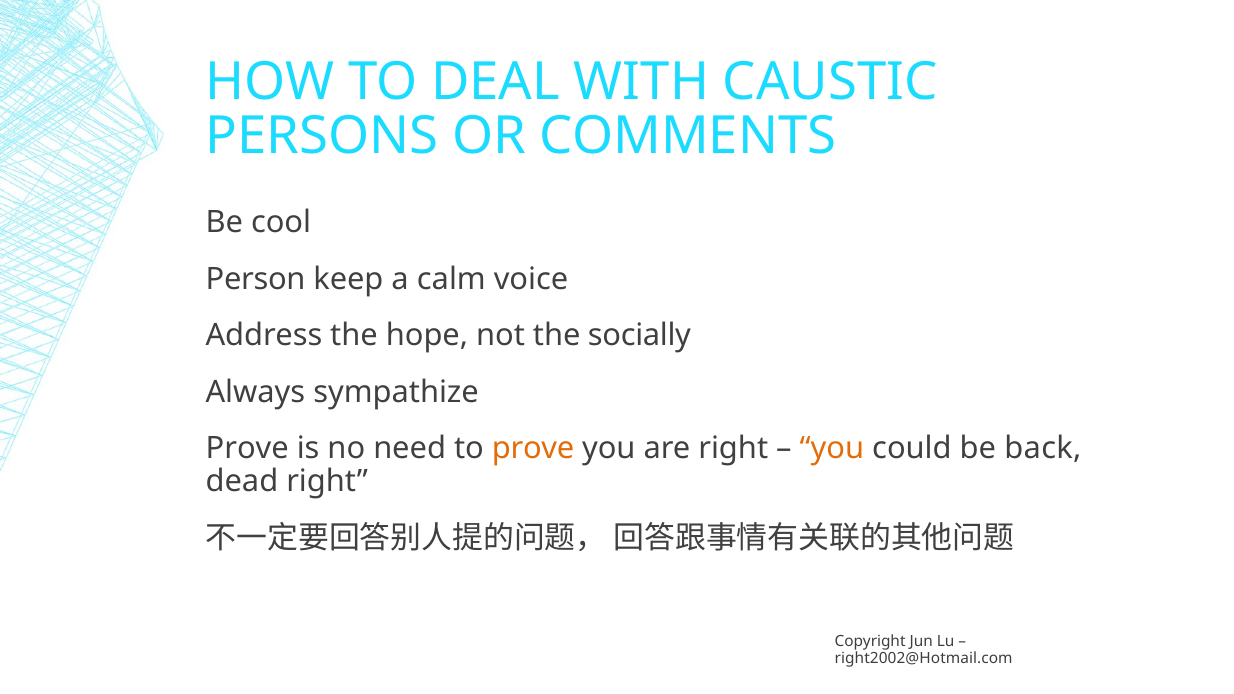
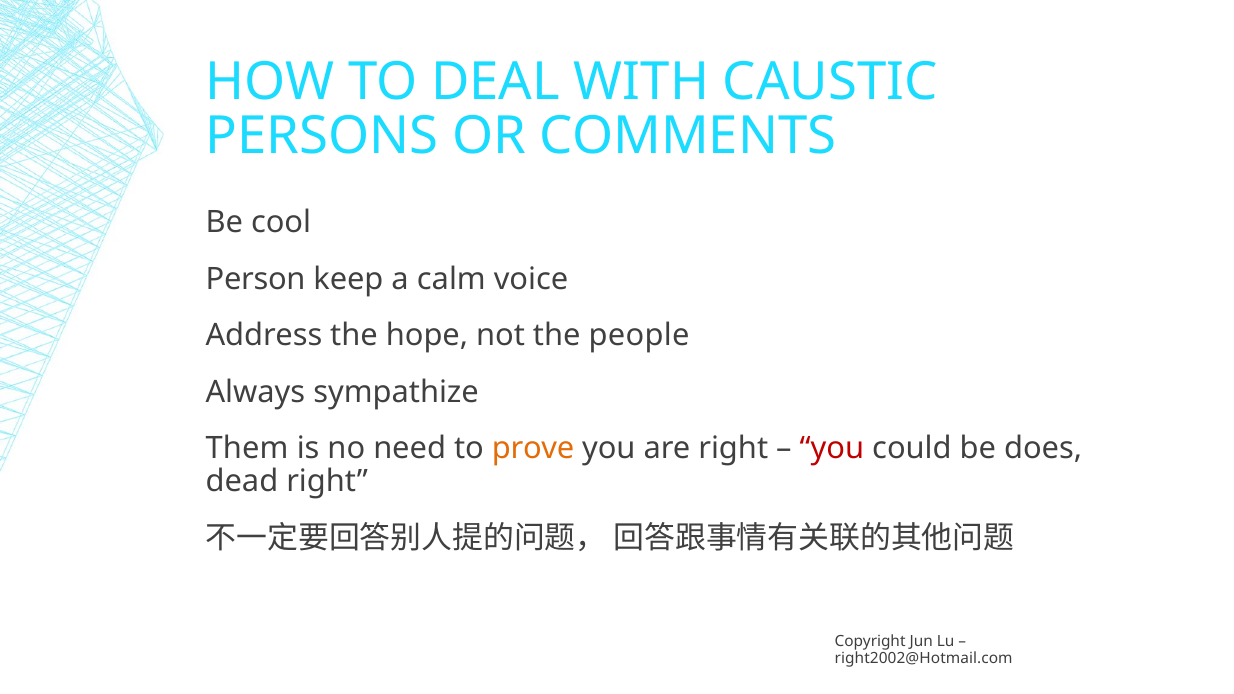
socially: socially -> people (639, 336)
Prove: Prove -> Them (247, 448)
you colour: orange -> red (832, 448)
back: back -> does (1043, 448)
